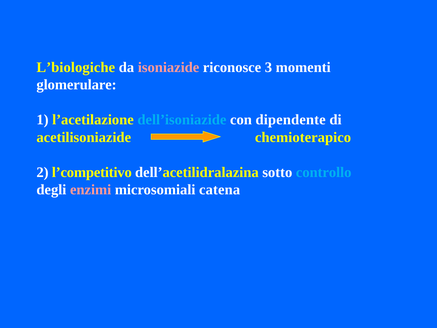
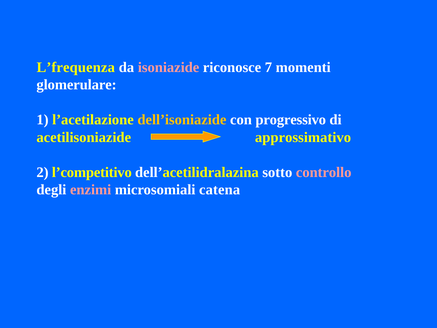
L’biologiche: L’biologiche -> L’frequenza (76, 67)
3: 3 -> 7 (268, 67)
dell’isoniazide colour: light blue -> yellow (182, 120)
dipendente: dipendente -> progressivo (291, 120)
chemioterapico: chemioterapico -> approssimativo (303, 137)
controllo colour: light blue -> pink (324, 172)
